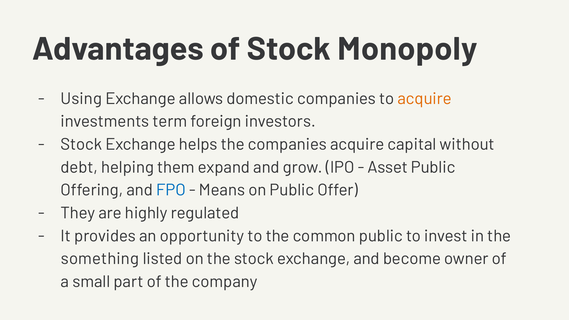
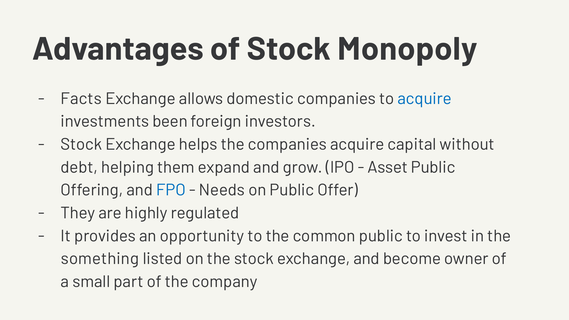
Using: Using -> Facts (81, 99)
acquire colour: orange -> blue (425, 99)
term: term -> been (170, 121)
Means: Means -> Needs (222, 190)
